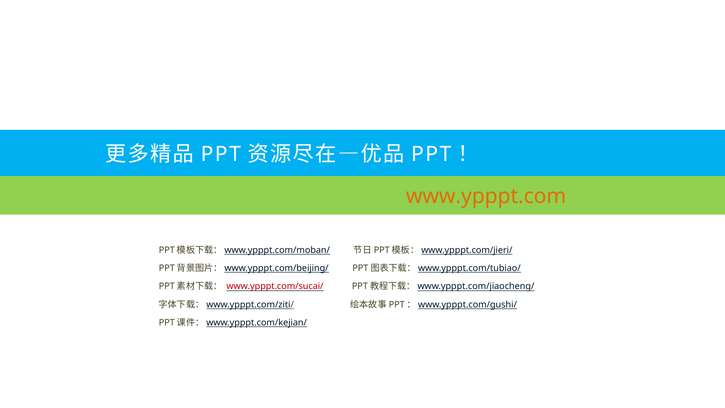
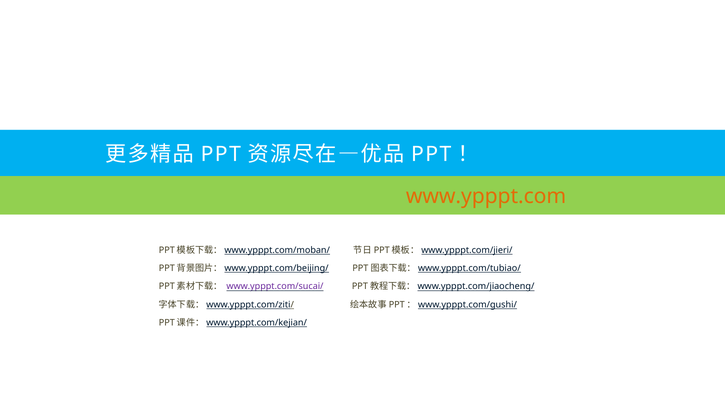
www.ypppt.com/sucai/ colour: red -> purple (275, 286)
